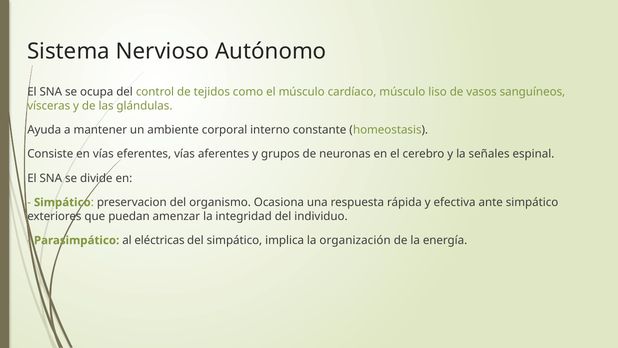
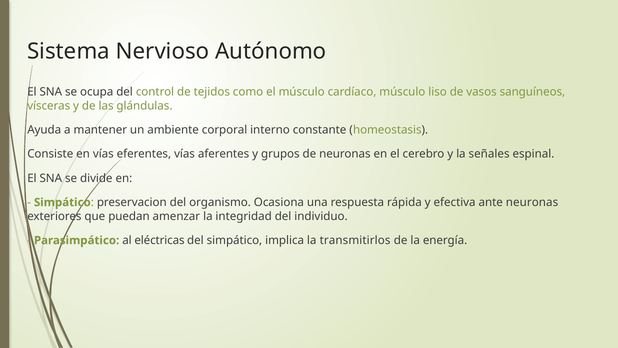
ante simpático: simpático -> neuronas (532, 202)
organización: organización -> transmitirlos (355, 240)
